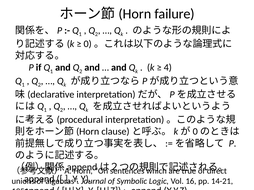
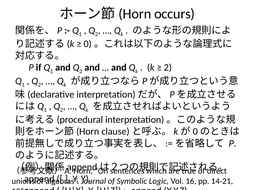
failure: failure -> occurs (175, 14)
4: 4 -> 2 (168, 68)
